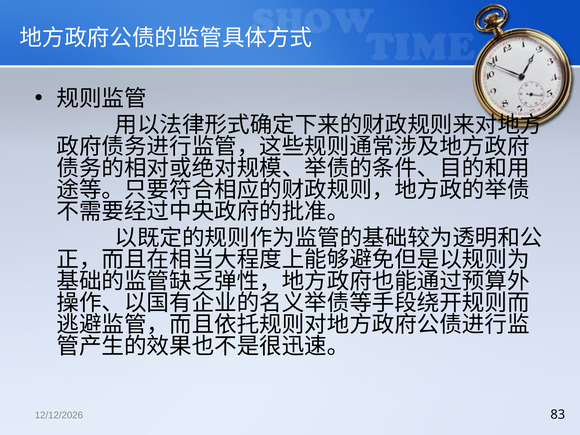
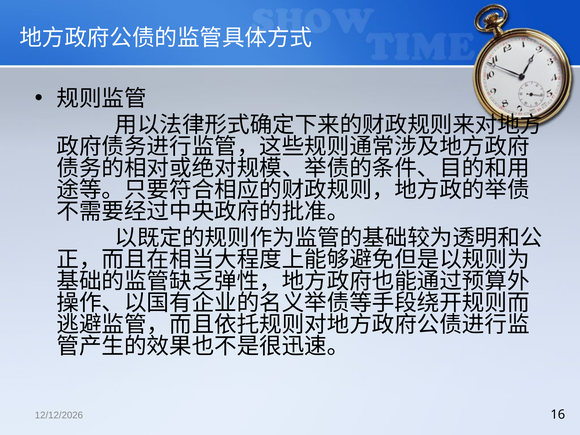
83: 83 -> 16 (558, 415)
